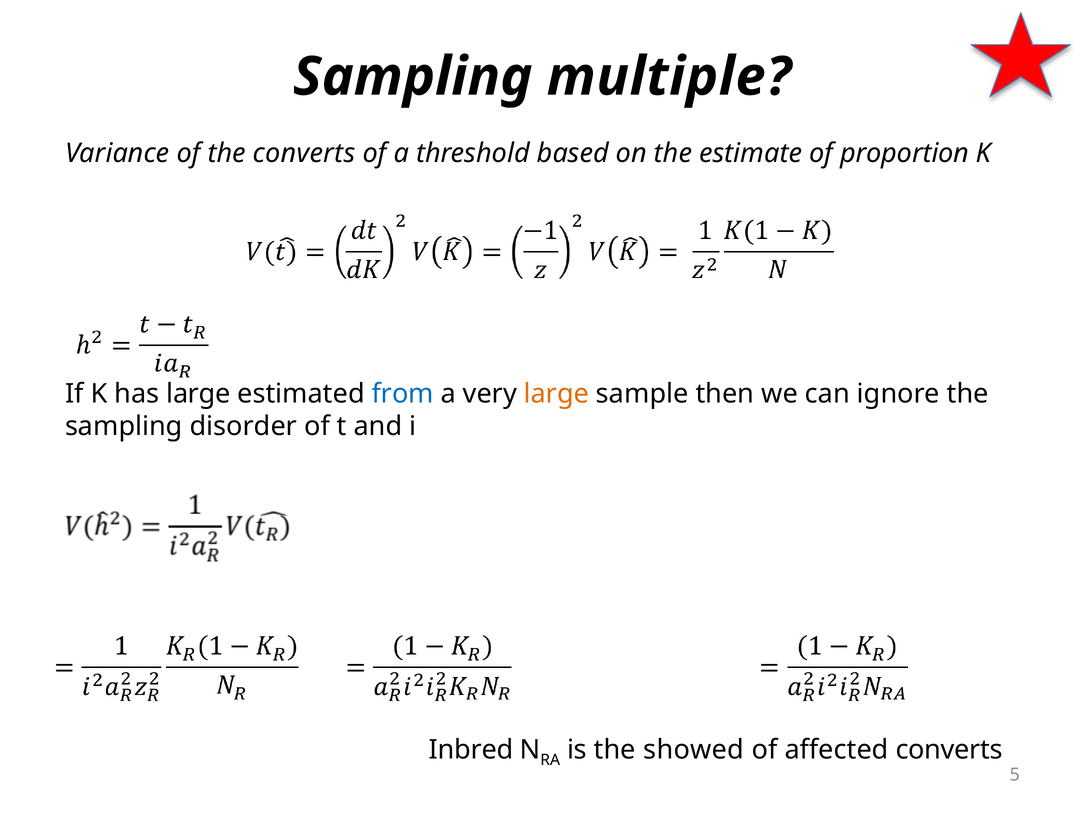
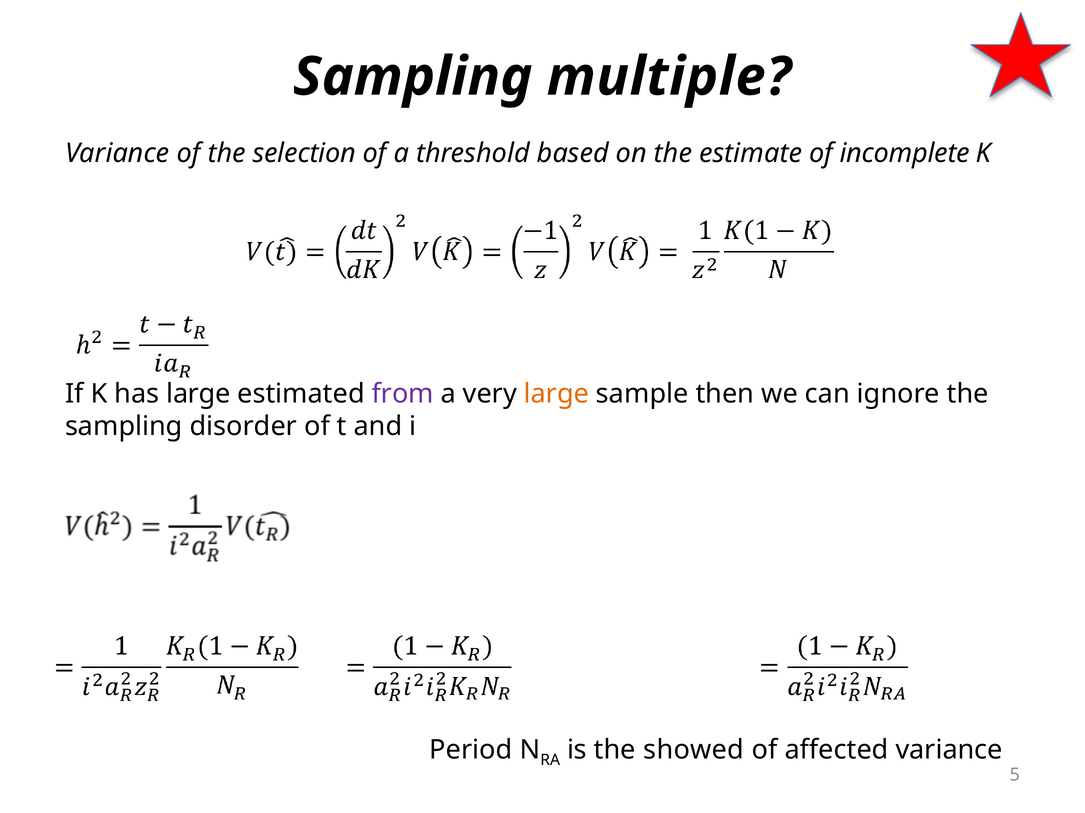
the converts: converts -> selection (304, 154)
proportion: proportion -> incomplete (905, 154)
from colour: blue -> purple (403, 394)
Inbred: Inbred -> Period (471, 750)
affected converts: converts -> variance (949, 750)
